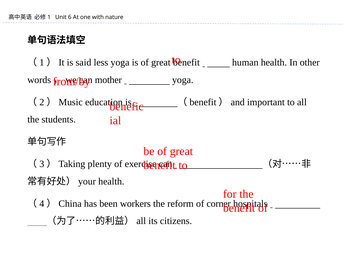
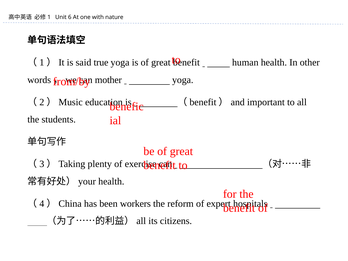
less: less -> true (101, 62)
corner: corner -> expert (219, 204)
